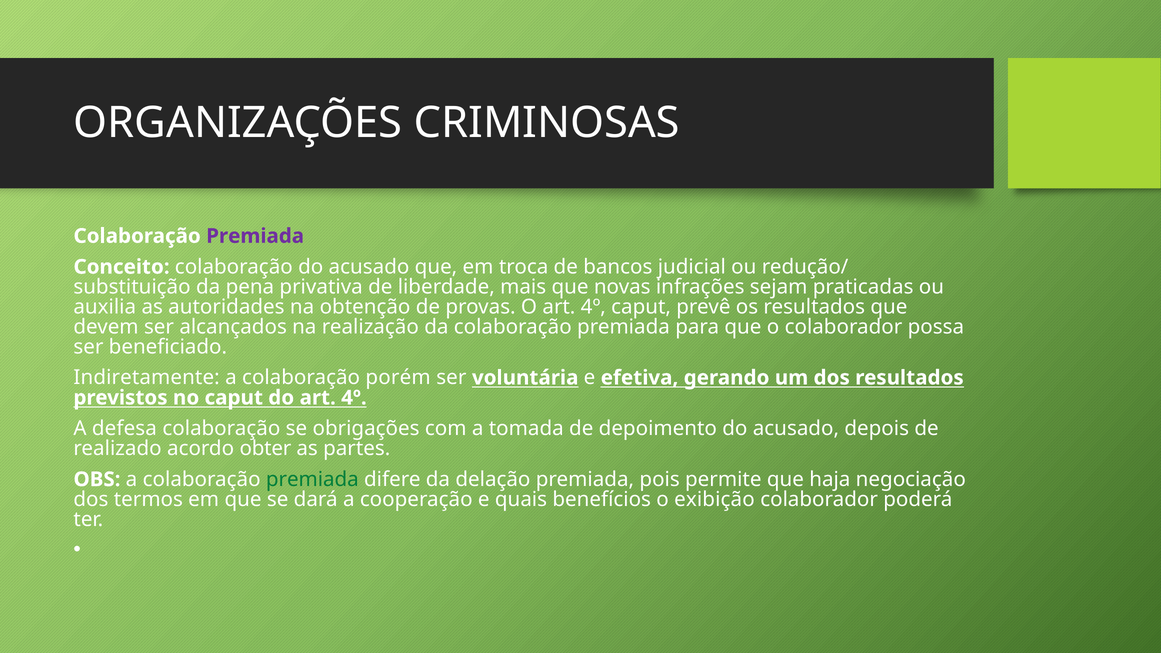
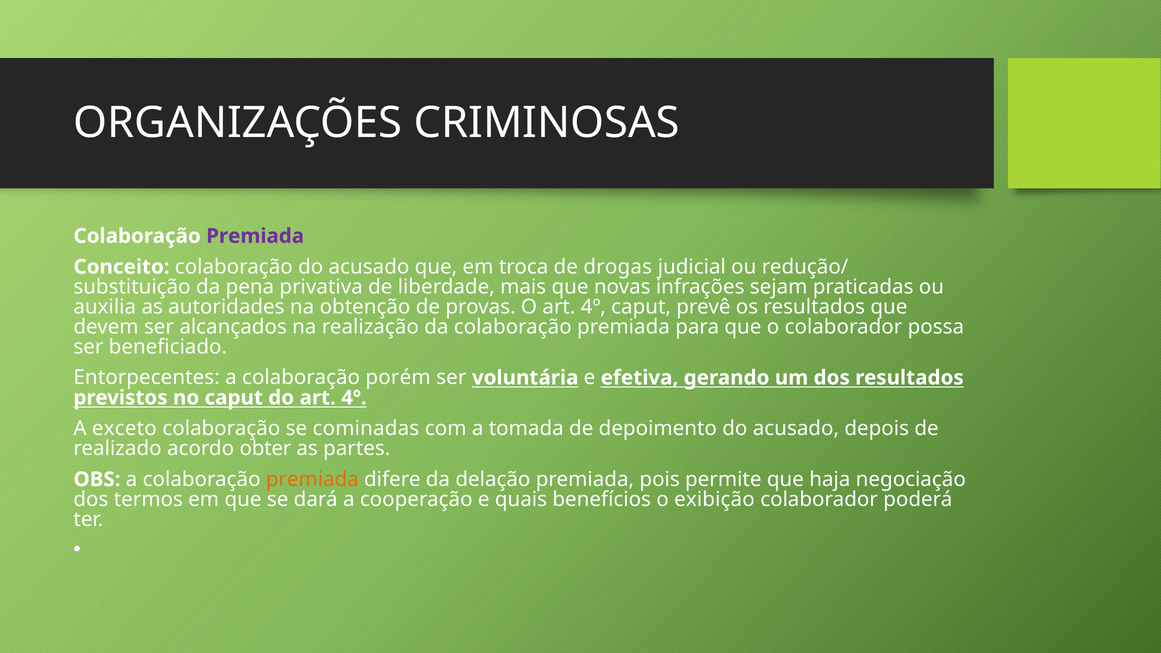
bancos: bancos -> drogas (618, 267)
Indiretamente: Indiretamente -> Entorpecentes (147, 378)
defesa: defesa -> exceto (124, 429)
obrigações: obrigações -> cominadas (366, 429)
premiada colour: green -> orange (312, 480)
